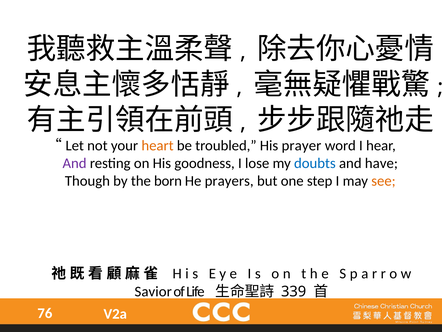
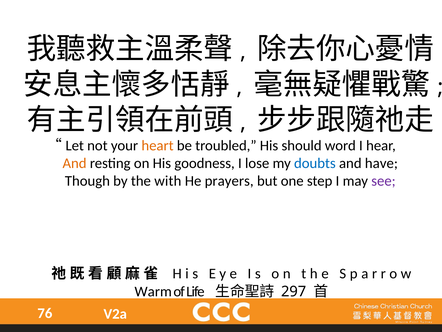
prayer: prayer -> should (302, 145)
And colour: purple -> orange (75, 163)
born: born -> with (168, 181)
see colour: orange -> purple (383, 181)
Savior: Savior -> Warm (153, 291)
339: 339 -> 297 (294, 291)
